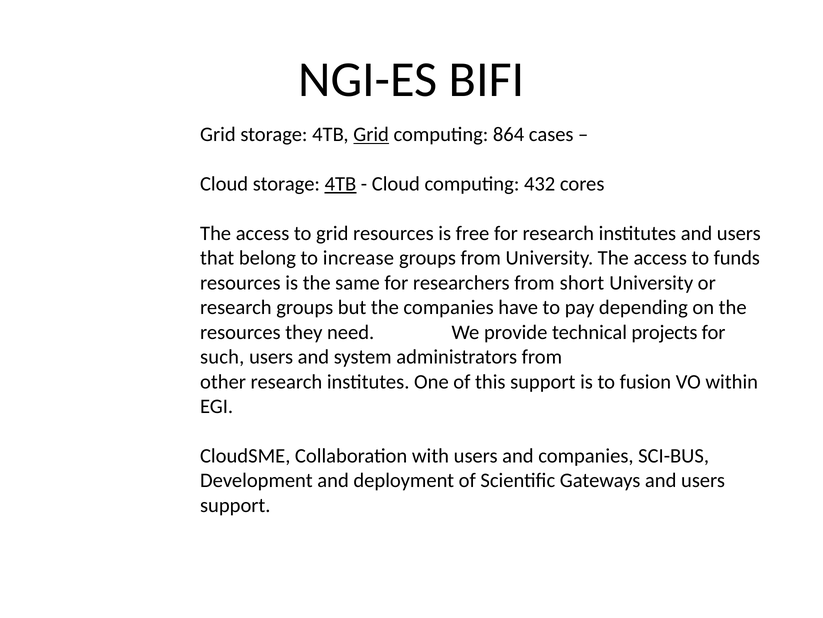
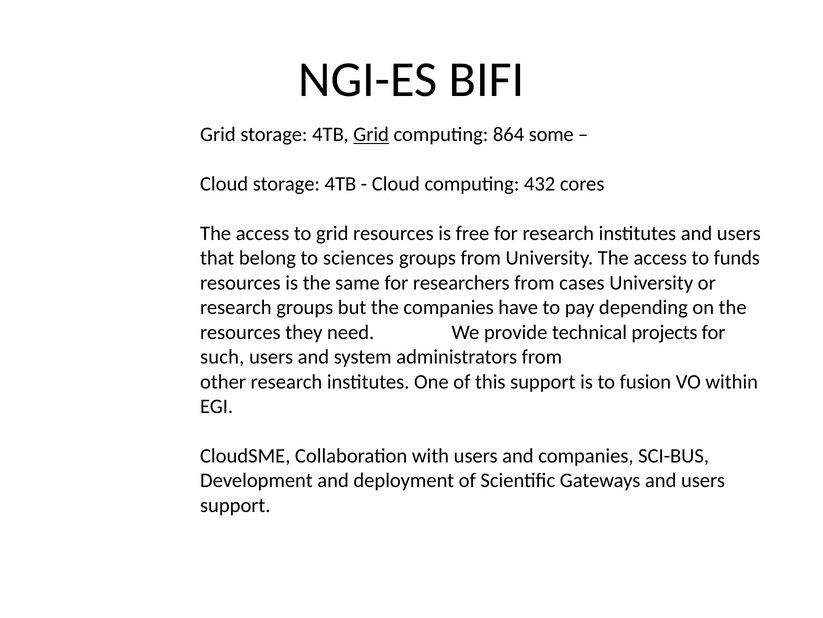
cases: cases -> some (551, 134)
4TB underline: present -> none (340, 184)
increase: increase -> sciences (358, 258)
short: short -> cases (582, 283)
